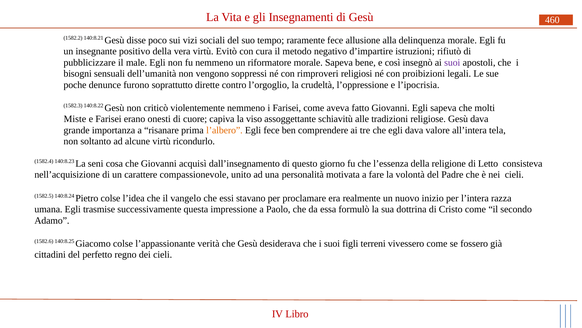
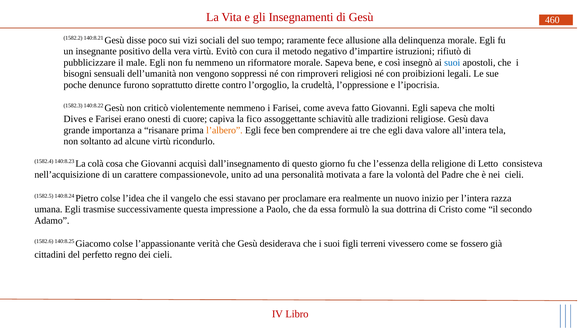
suoi colour: purple -> blue (452, 63)
Miste: Miste -> Dives (75, 119)
viso: viso -> fico (254, 119)
seni: seni -> colà (96, 164)
